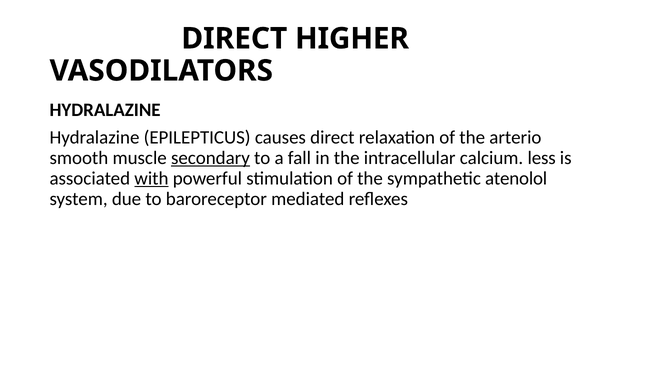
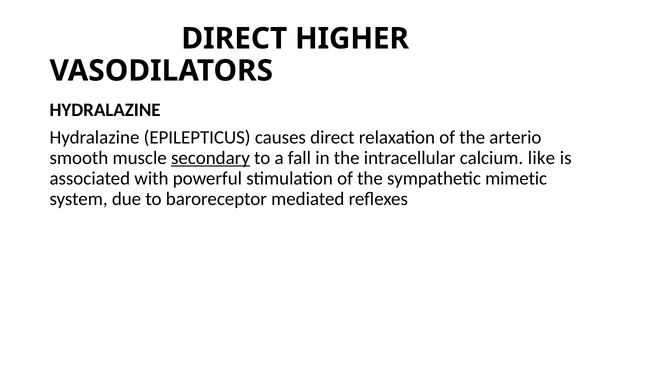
less: less -> like (541, 158)
with underline: present -> none (151, 178)
atenolol: atenolol -> mimetic (516, 178)
